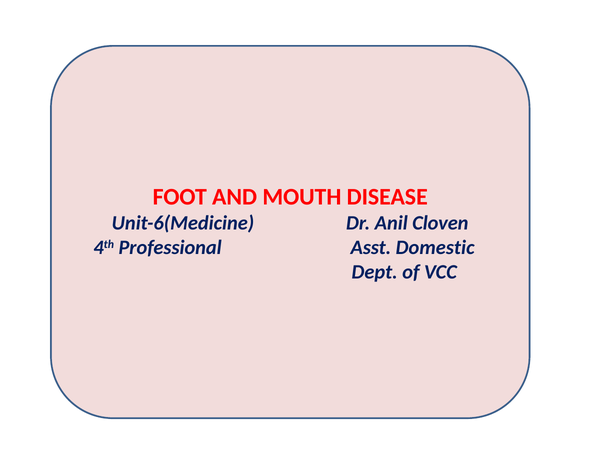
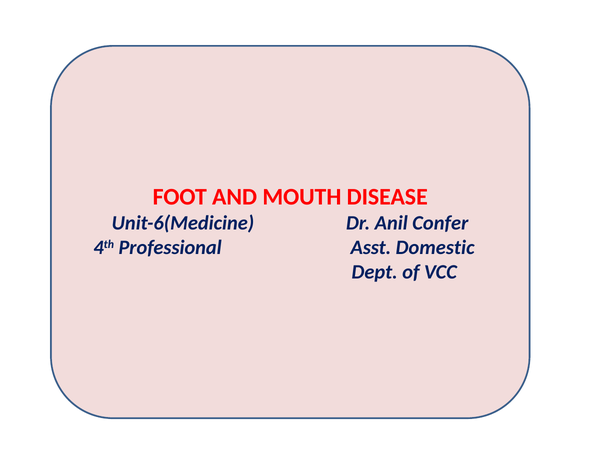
Cloven: Cloven -> Confer (440, 223)
